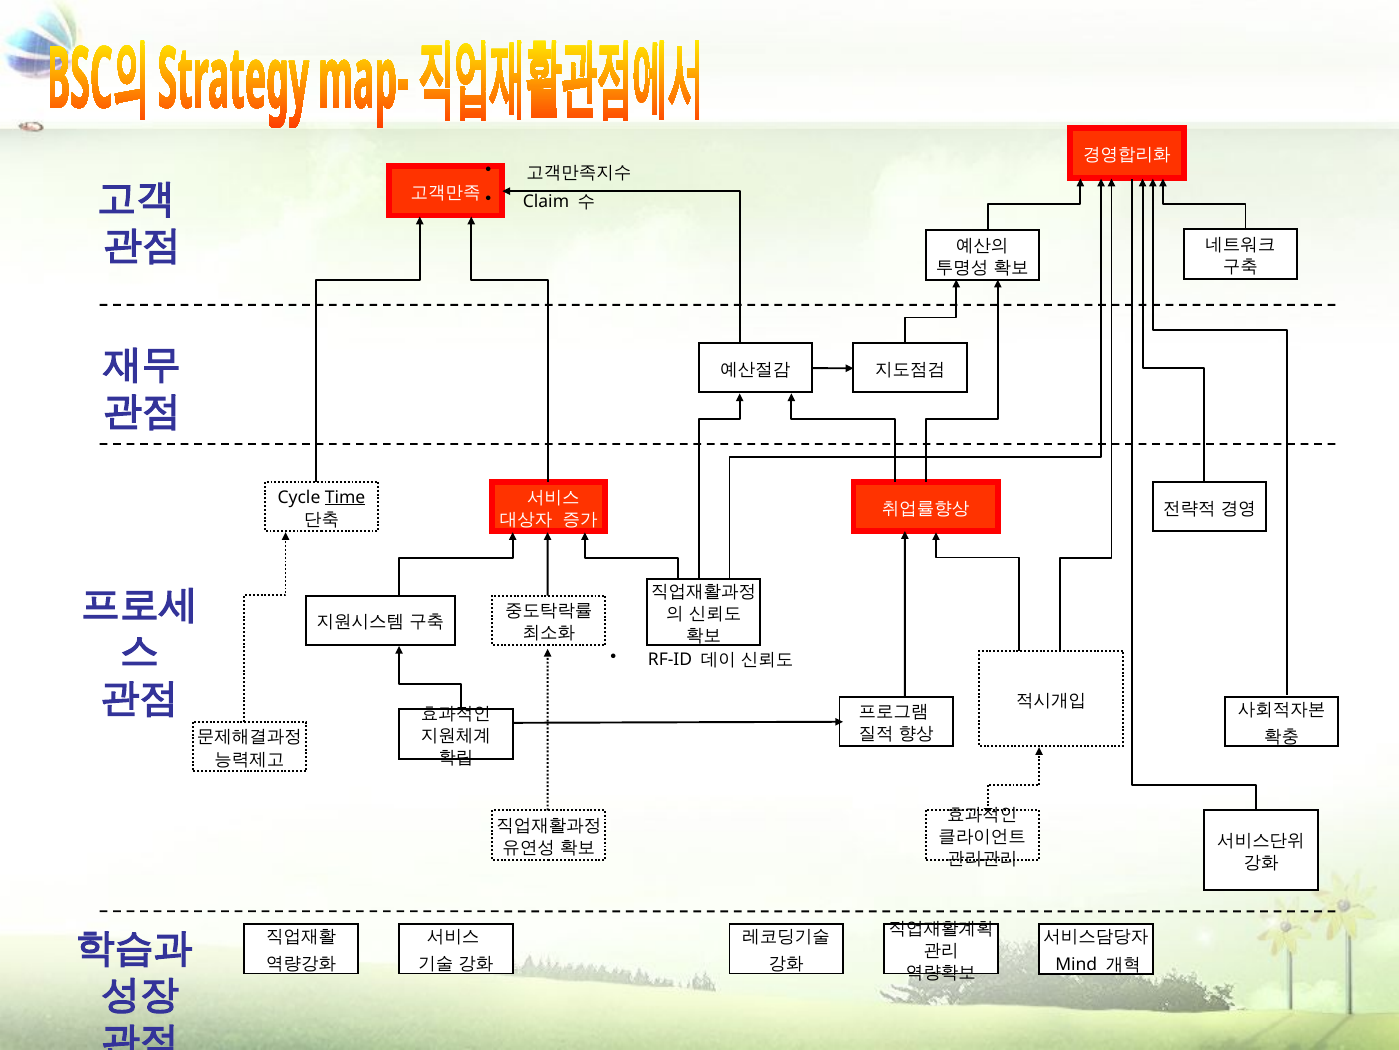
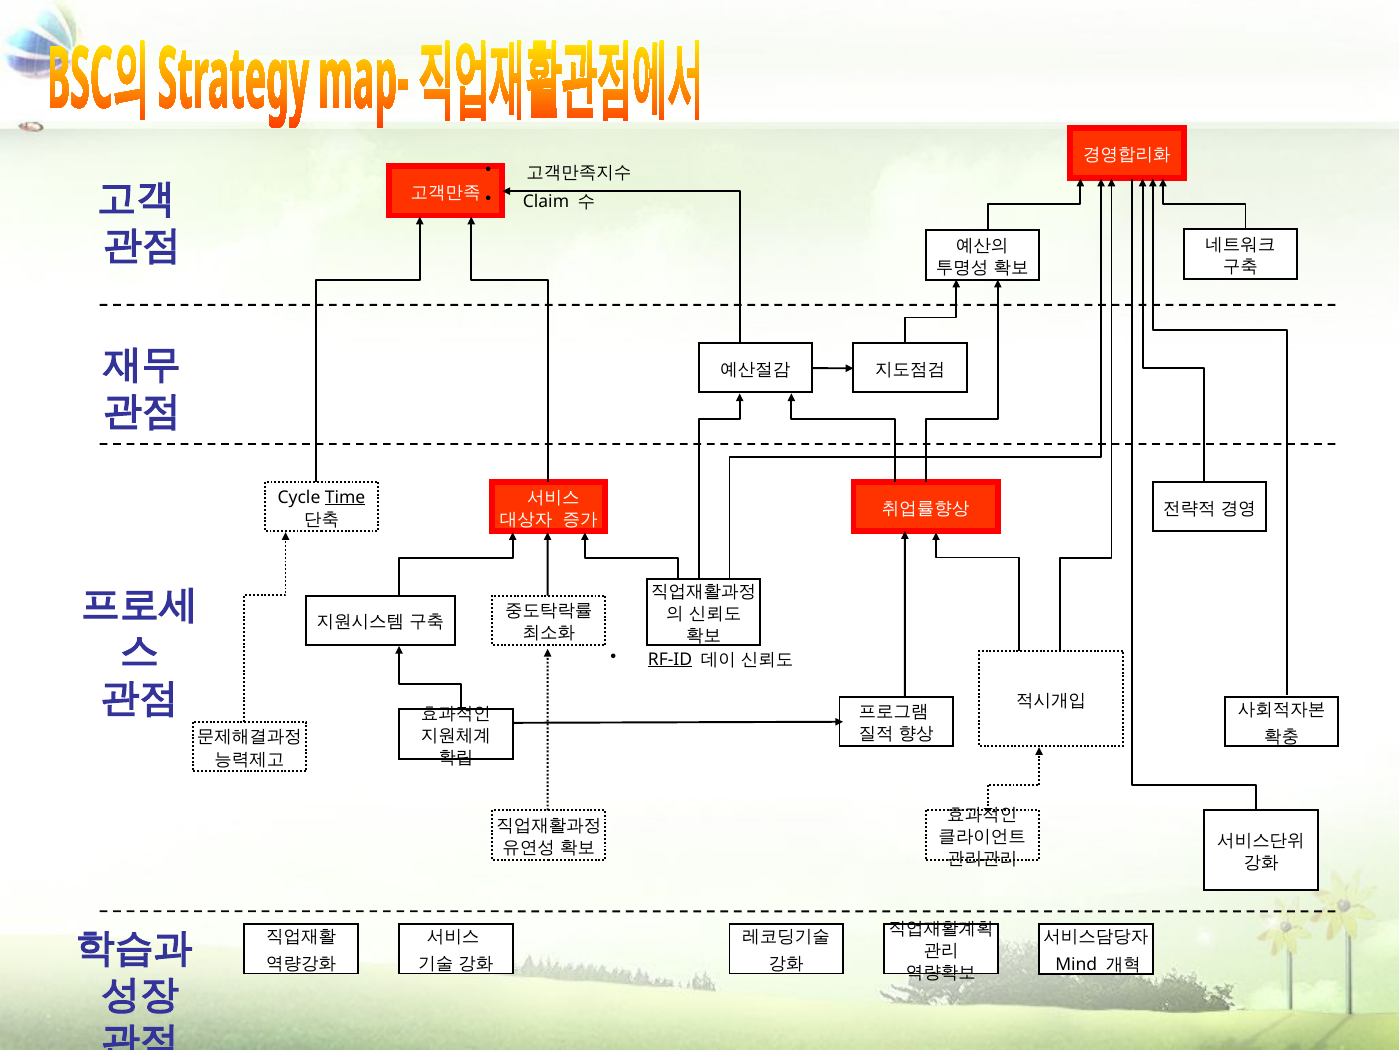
RF-ID underline: none -> present (670, 659)
